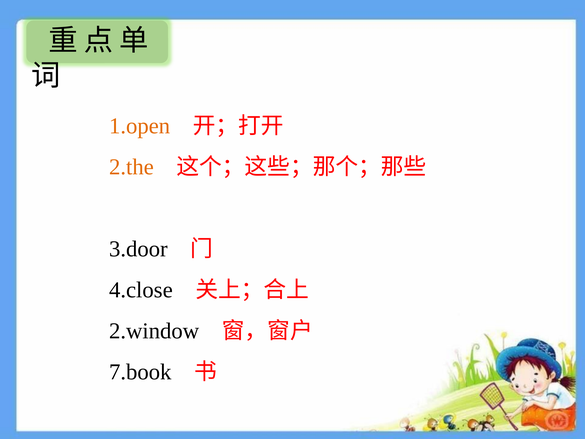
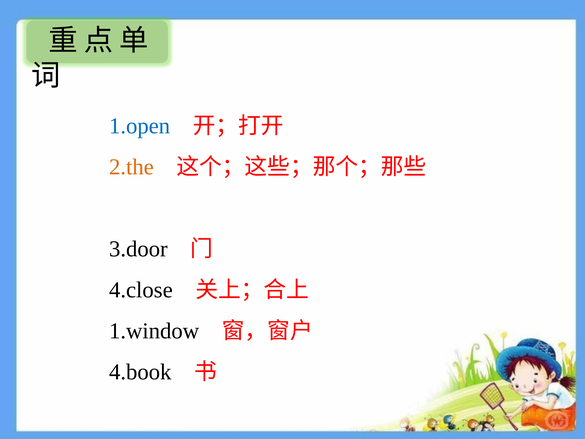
1.open colour: orange -> blue (140, 126)
2.window: 2.window -> 1.window (154, 331)
7.book: 7.book -> 4.book (140, 372)
